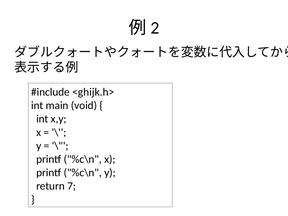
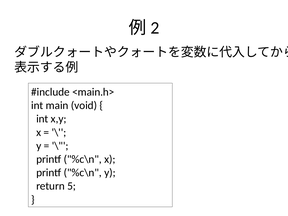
<ghijk.h>: <ghijk.h> -> <main.h> (93, 92)
7: 7 -> 5 (72, 186)
